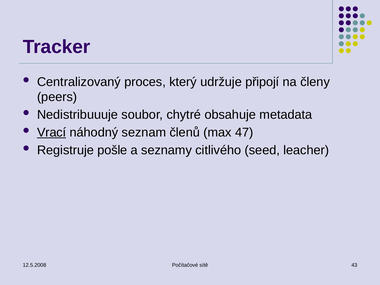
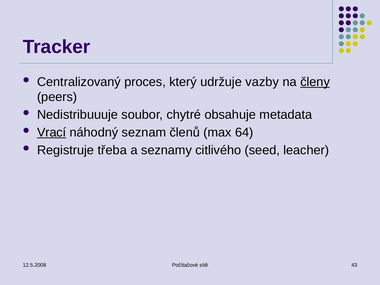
připojí: připojí -> vazby (262, 82)
členy underline: none -> present (315, 82)
47: 47 -> 64 (244, 132)
pošle: pošle -> třeba (112, 150)
